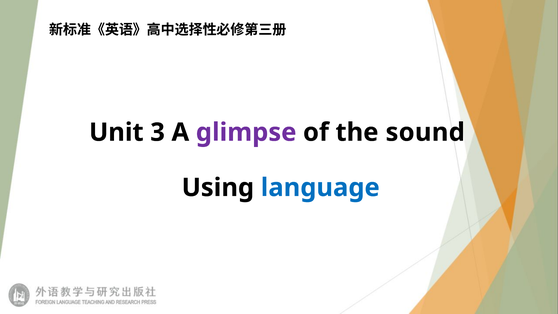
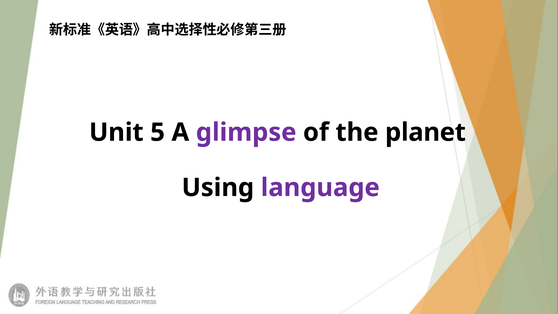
3: 3 -> 5 (158, 132)
sound: sound -> planet (425, 132)
language colour: blue -> purple (320, 188)
